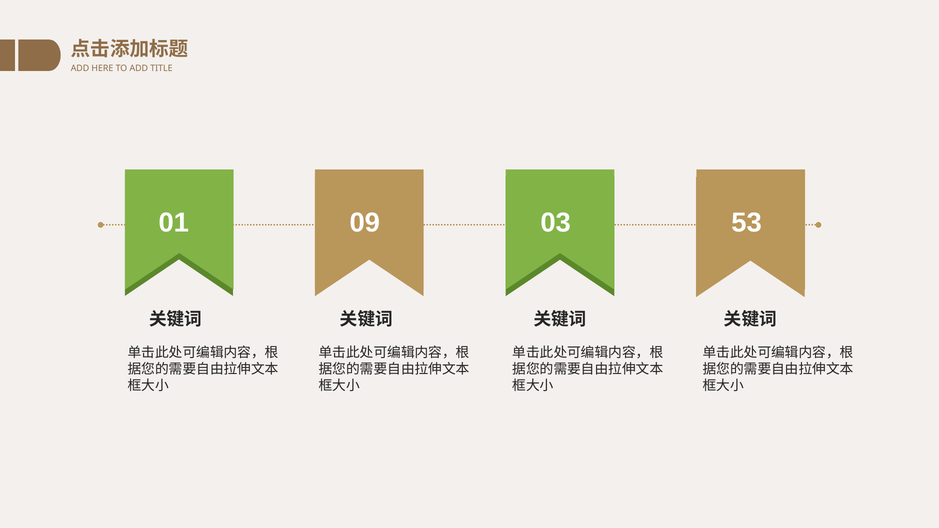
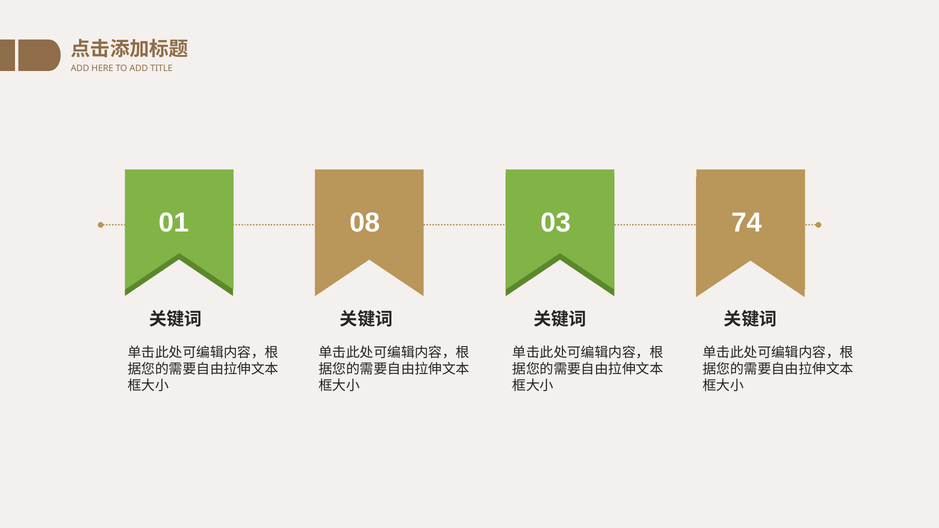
09: 09 -> 08 (365, 223)
53: 53 -> 74 (747, 223)
